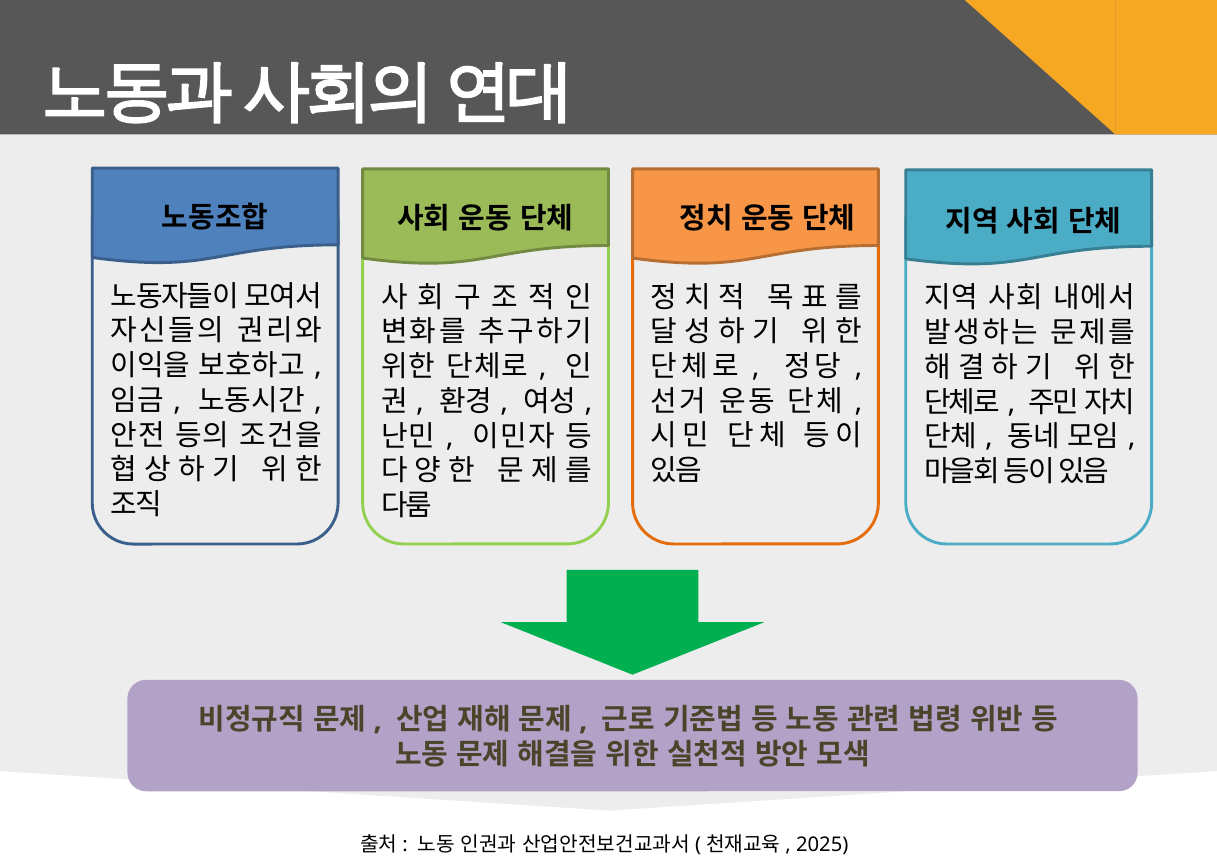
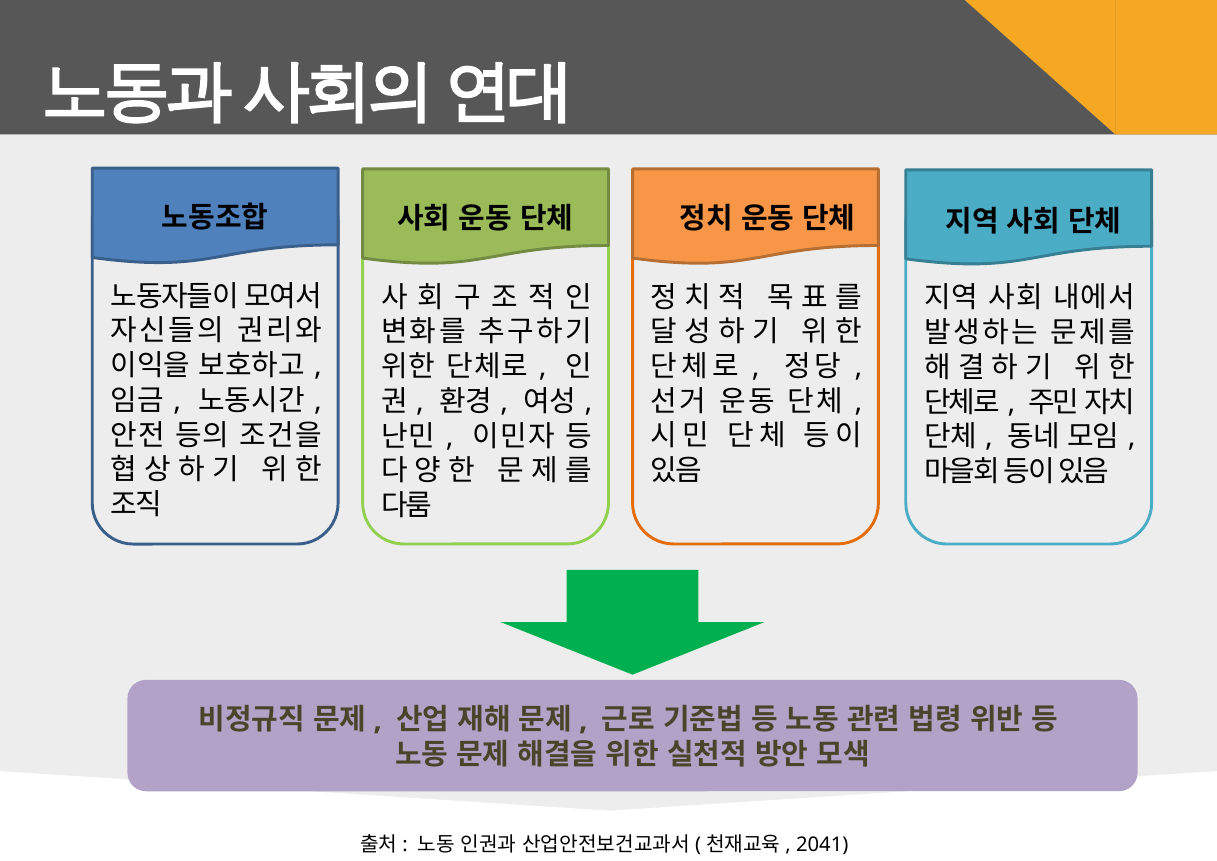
2025: 2025 -> 2041 (822, 844)
